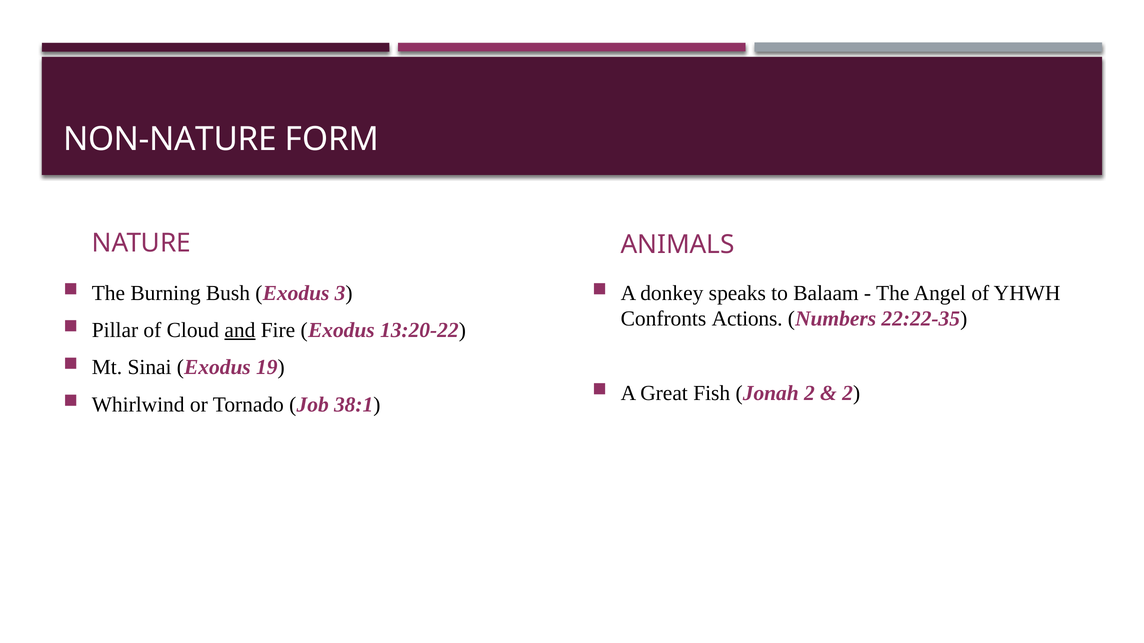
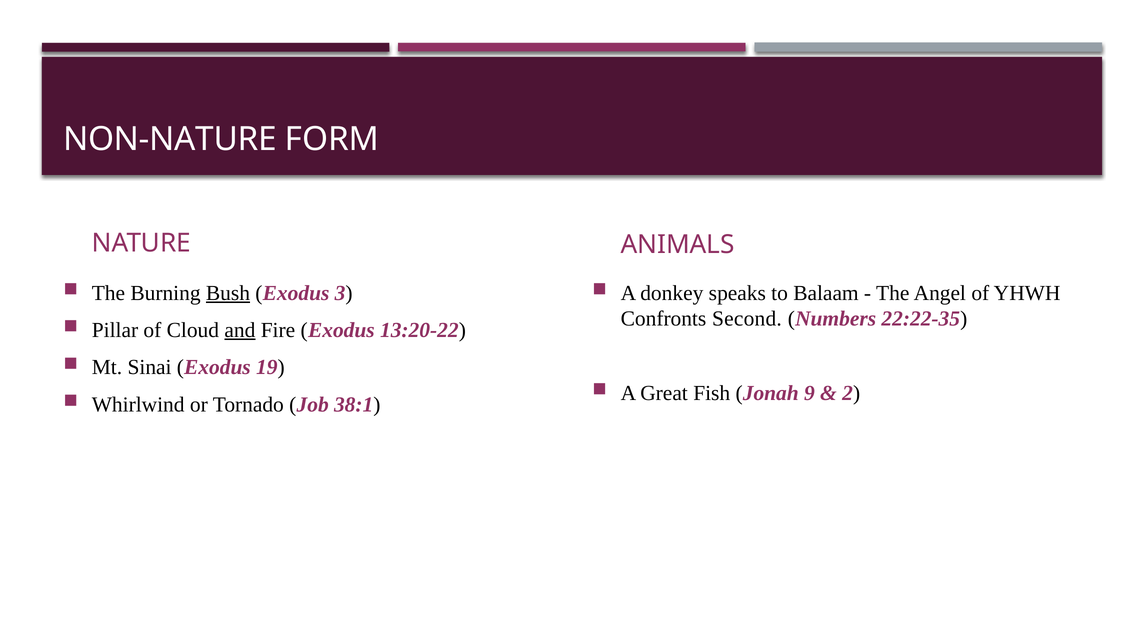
Bush underline: none -> present (228, 293)
Actions: Actions -> Second (747, 319)
Jonah 2: 2 -> 9 (809, 393)
